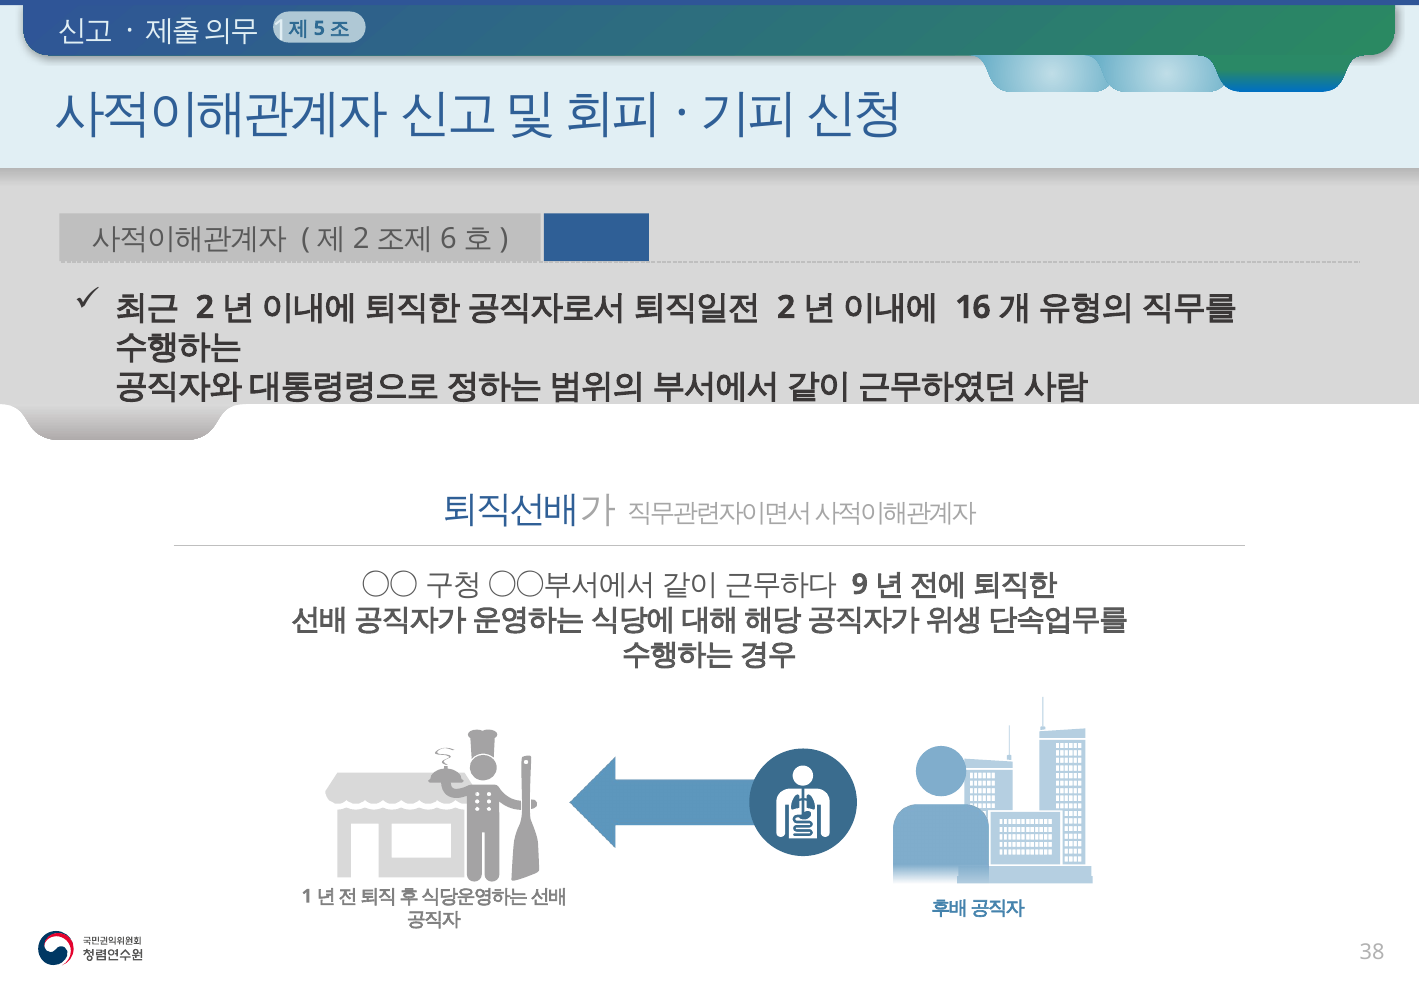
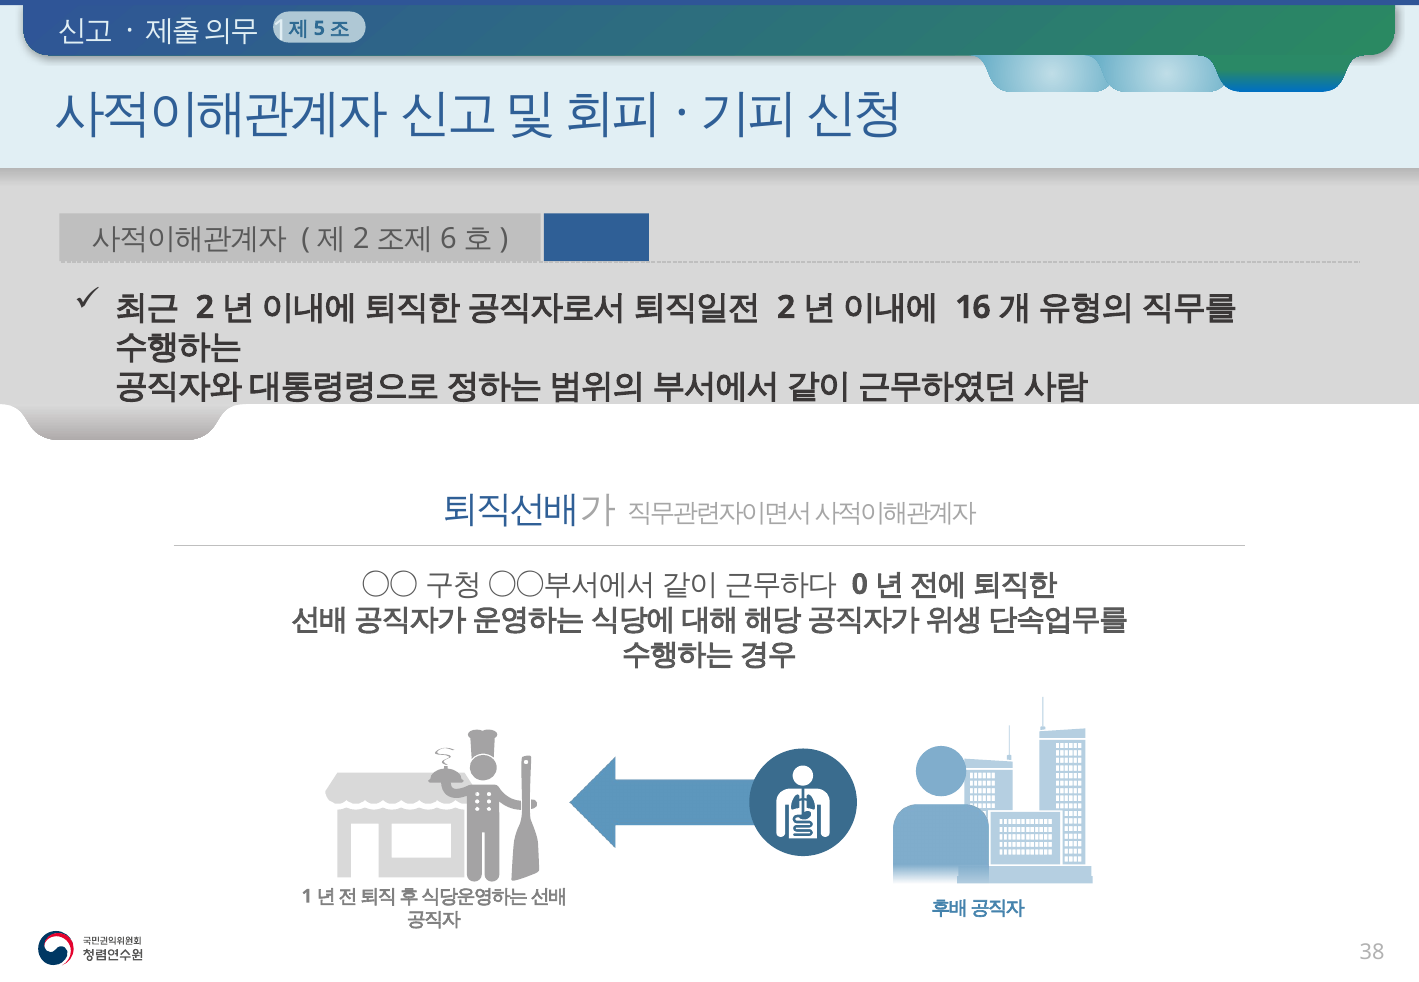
9: 9 -> 0 (860, 585)
